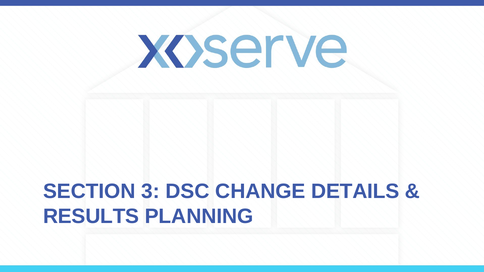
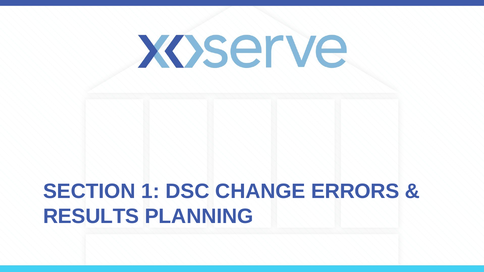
3: 3 -> 1 (151, 191)
DETAILS: DETAILS -> ERRORS (355, 191)
